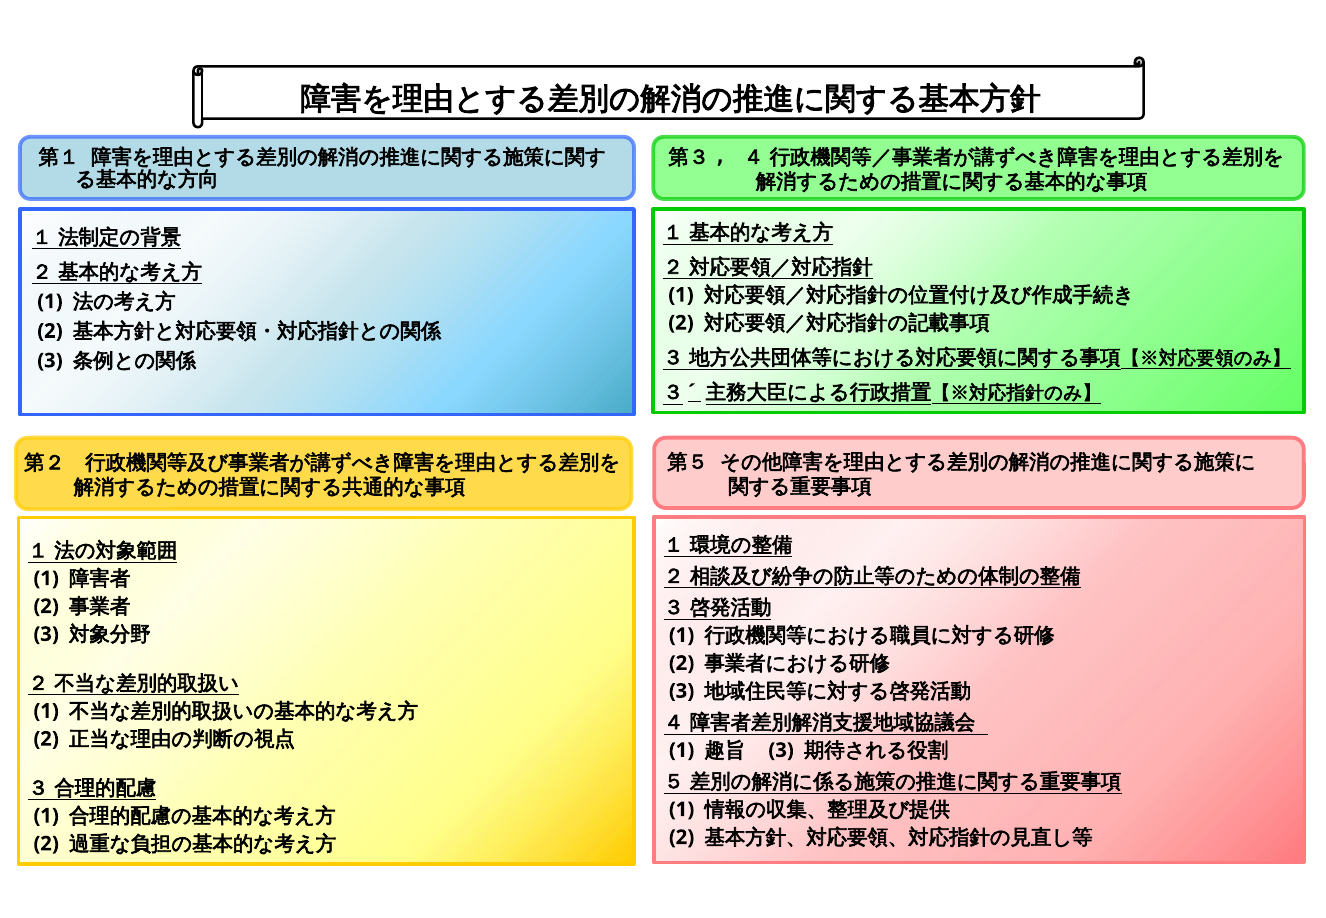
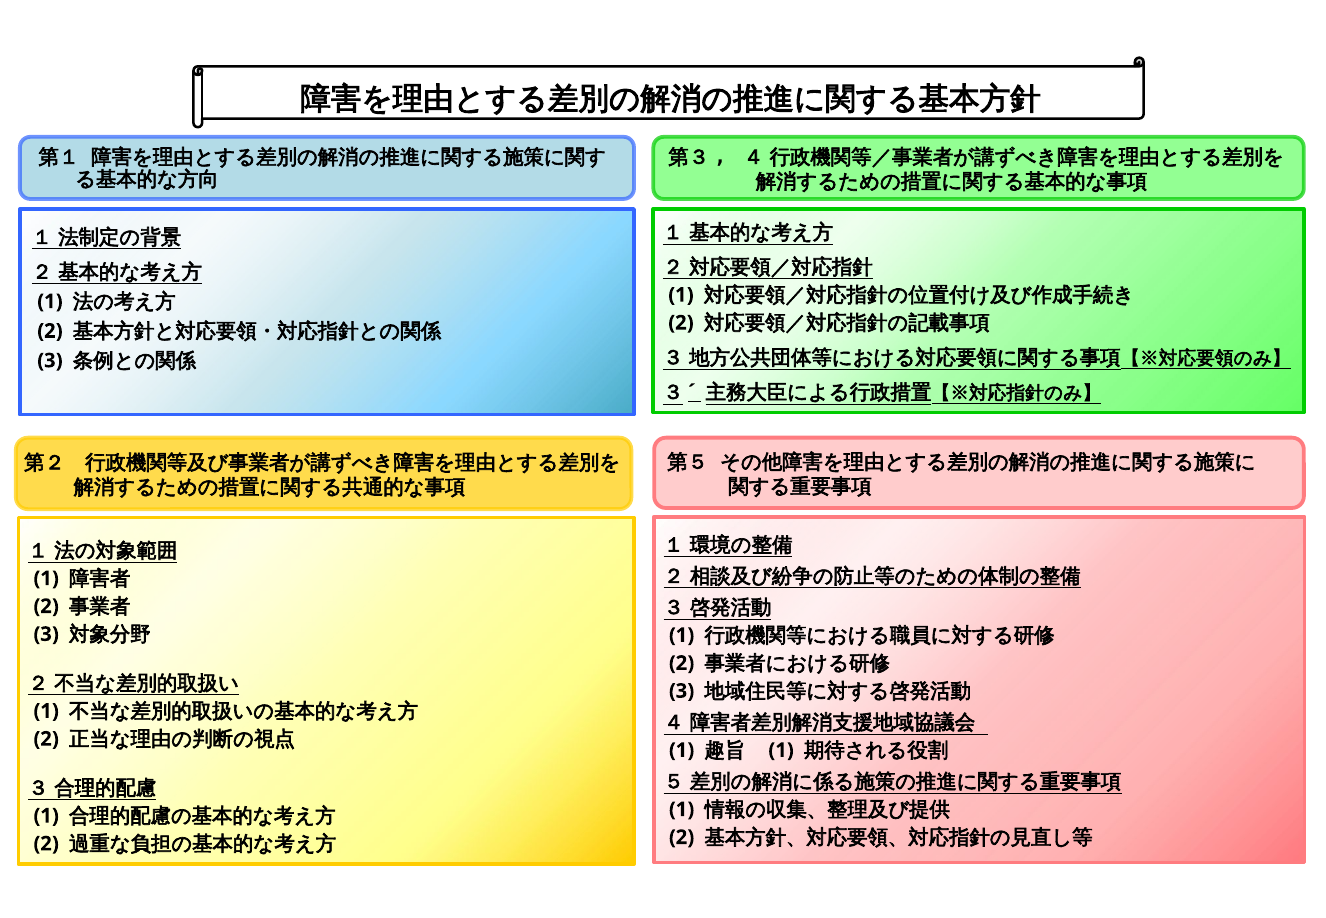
3: 3 -> 1 (781, 750)
